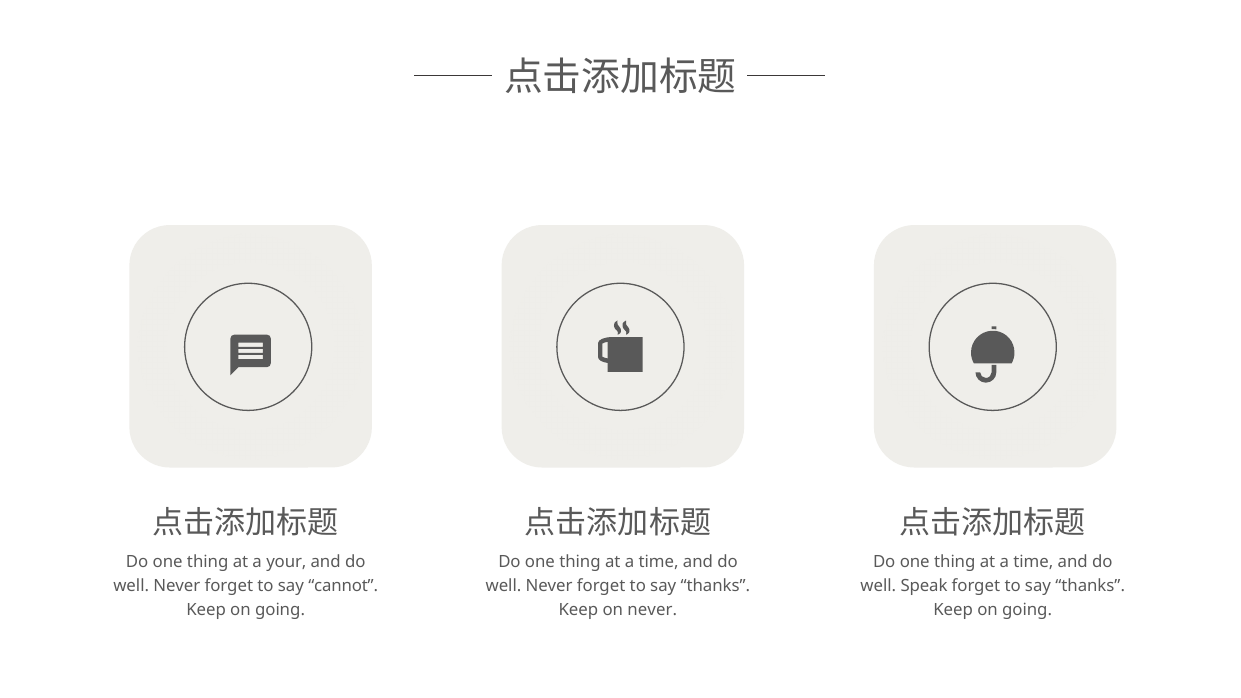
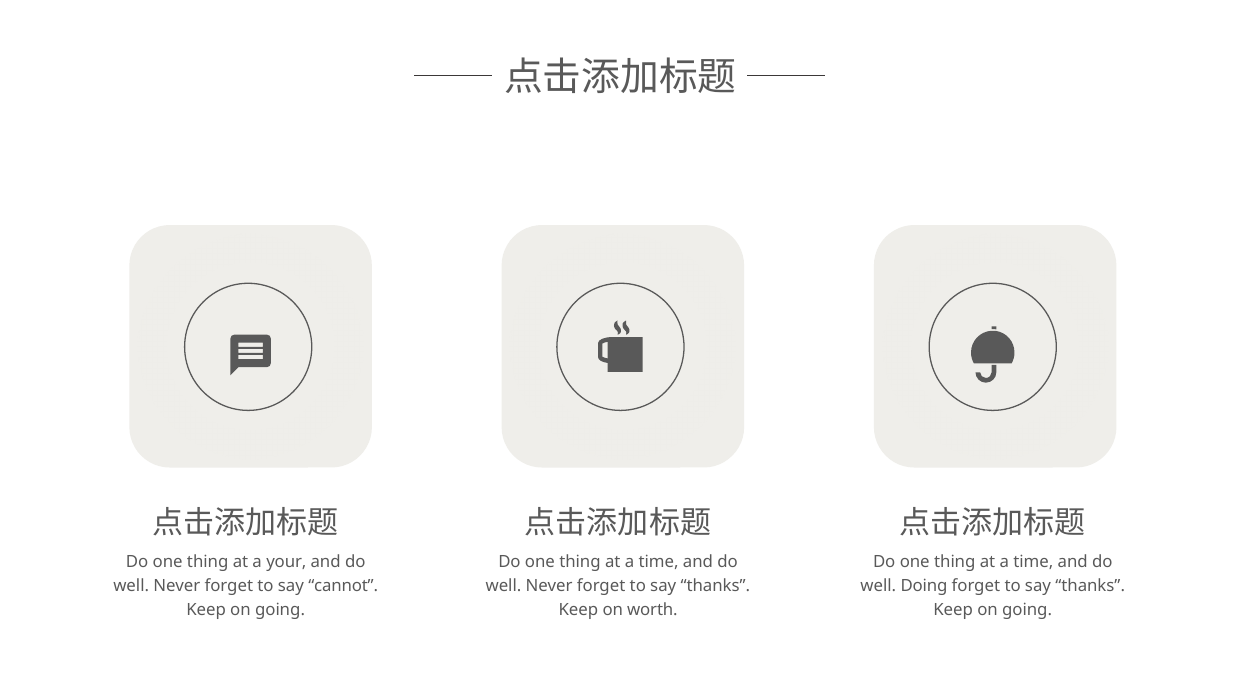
Speak: Speak -> Doing (924, 586)
on never: never -> worth (652, 610)
